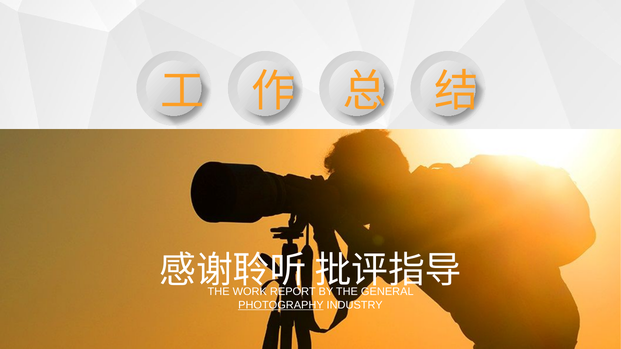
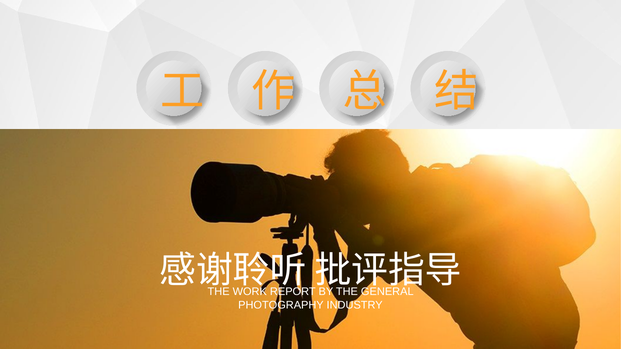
PHOTOGRAPHY underline: present -> none (281, 305)
